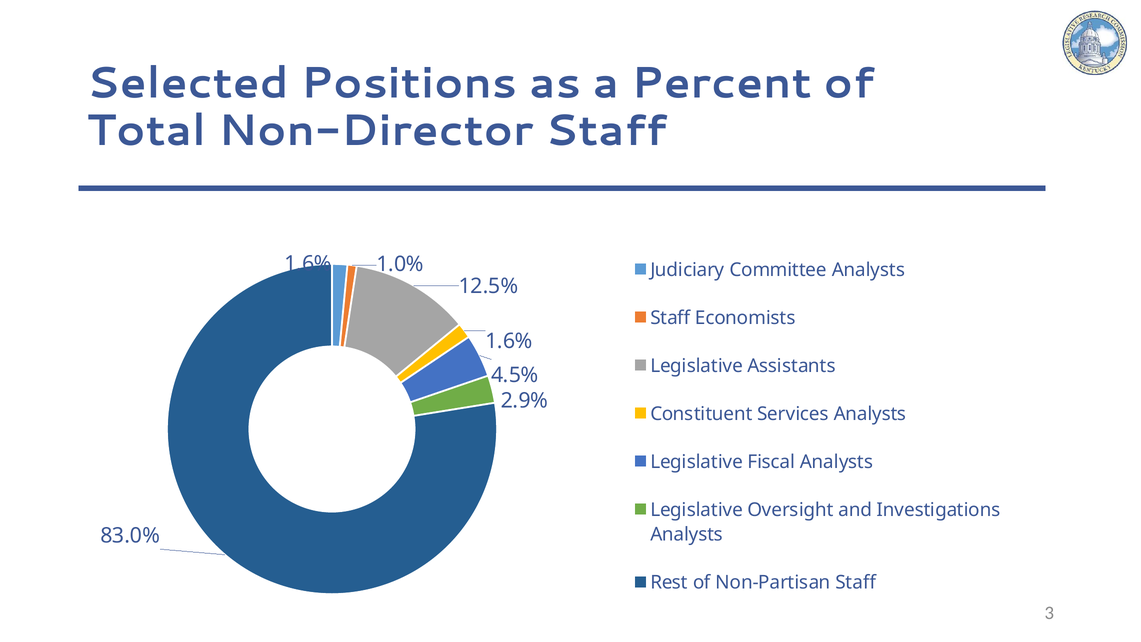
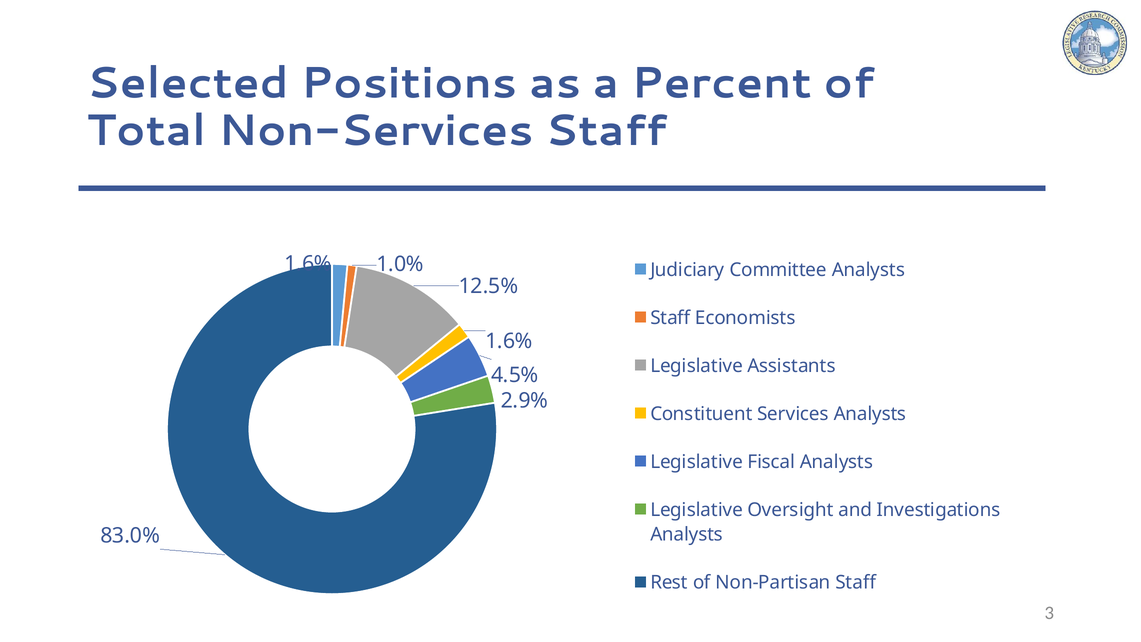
Non-Director: Non-Director -> Non-Services (376, 131)
